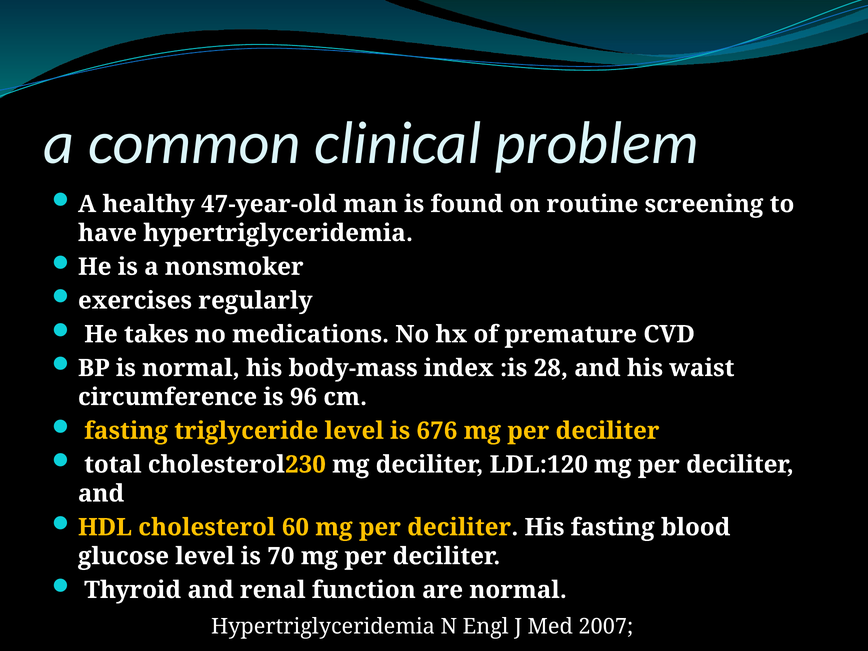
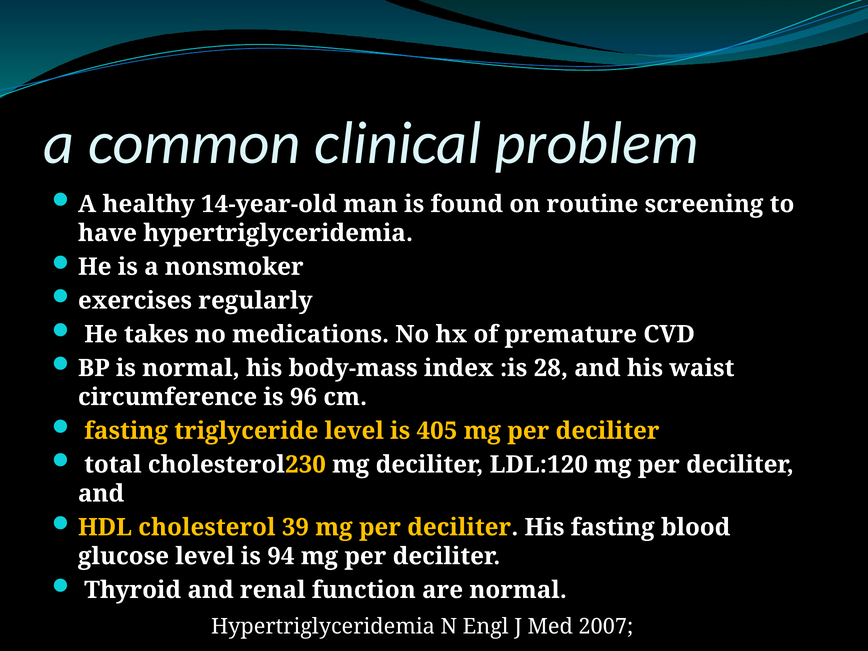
47-year-old: 47-year-old -> 14-year-old (269, 204)
676: 676 -> 405 (437, 431)
60: 60 -> 39 (295, 527)
70: 70 -> 94 (281, 556)
